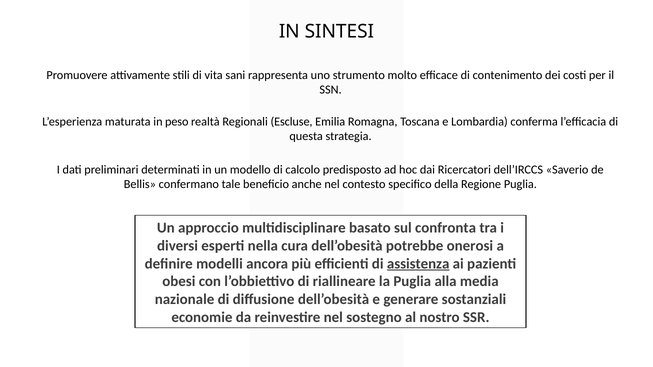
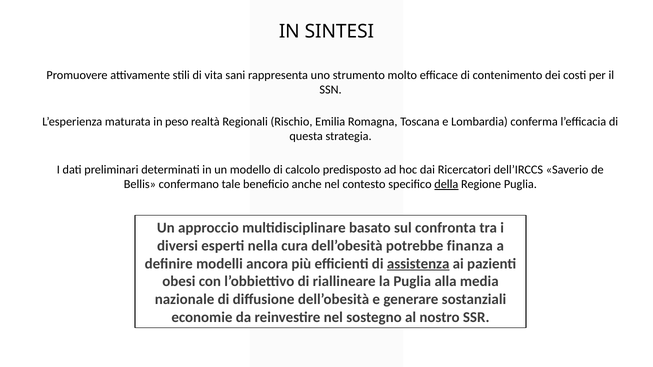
Escluse: Escluse -> Rischio (291, 122)
della underline: none -> present (446, 184)
onerosi: onerosi -> finanza (470, 246)
